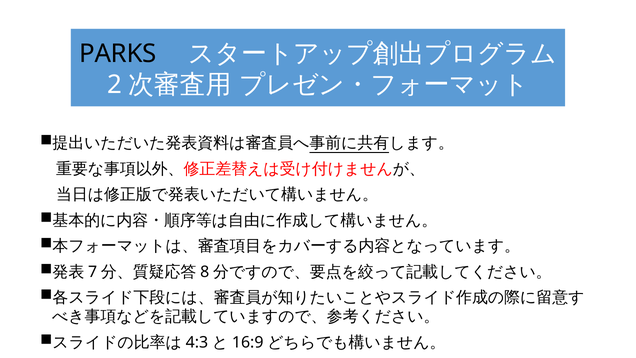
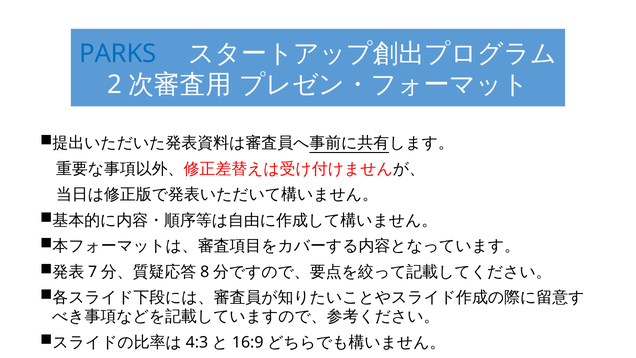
PARKS colour: black -> blue (118, 54)
